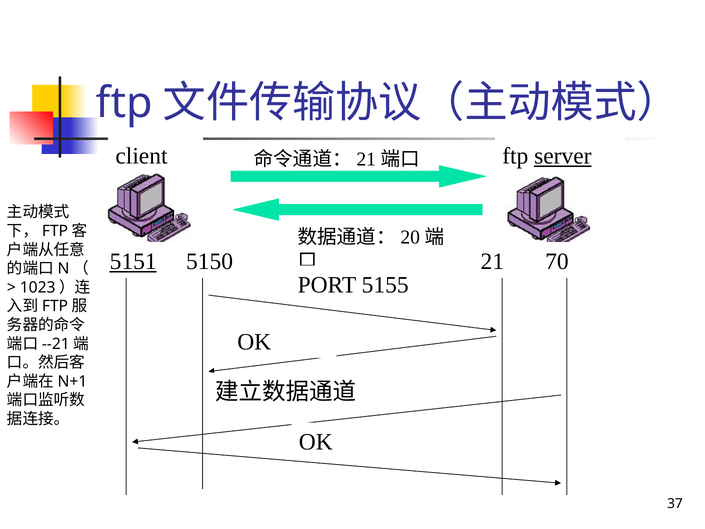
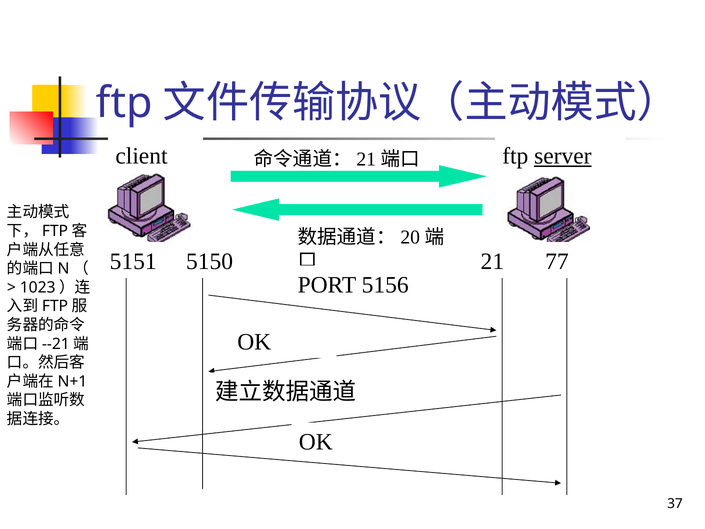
5151 underline: present -> none (133, 261)
70: 70 -> 77 (557, 262)
5155: 5155 -> 5156 (385, 285)
